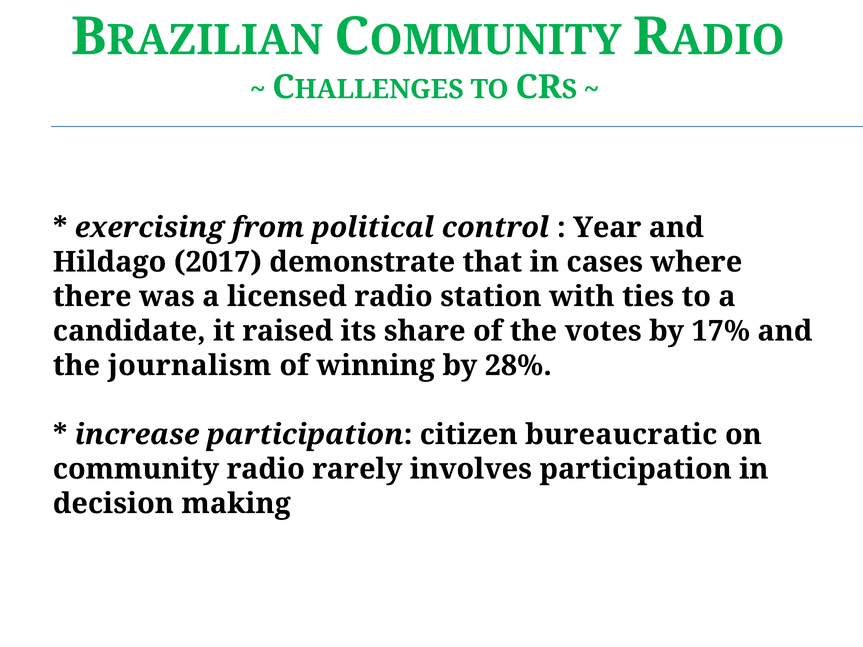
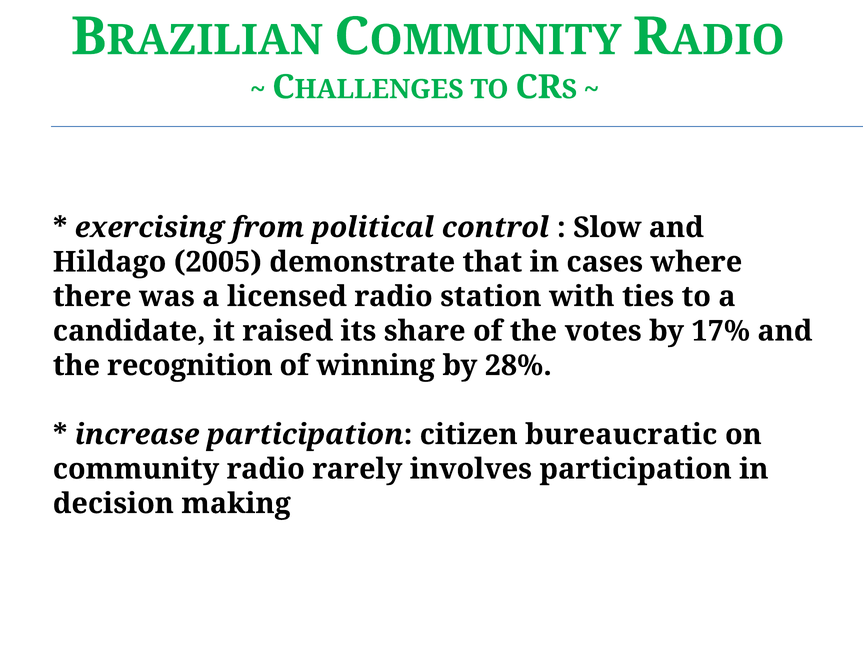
Year: Year -> Slow (607, 228)
2017: 2017 -> 2005 (218, 262)
journalism: journalism -> recognition (190, 366)
